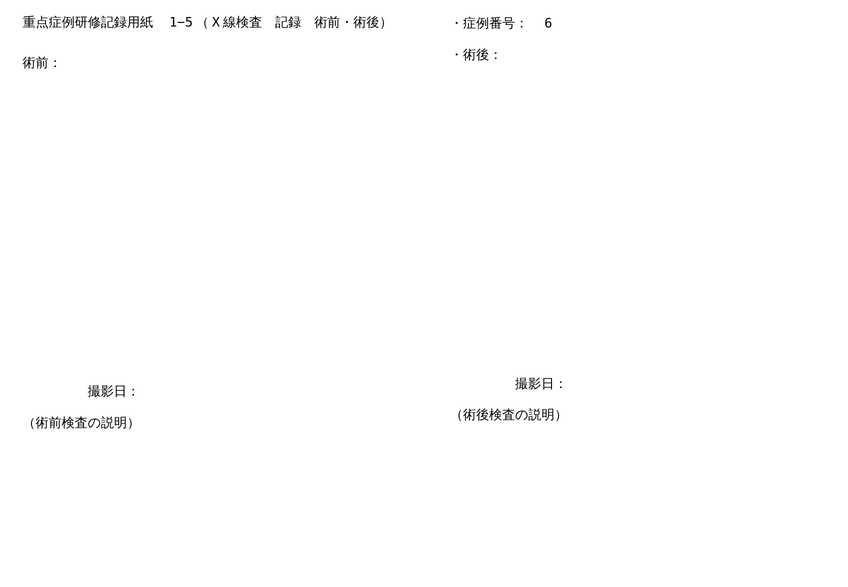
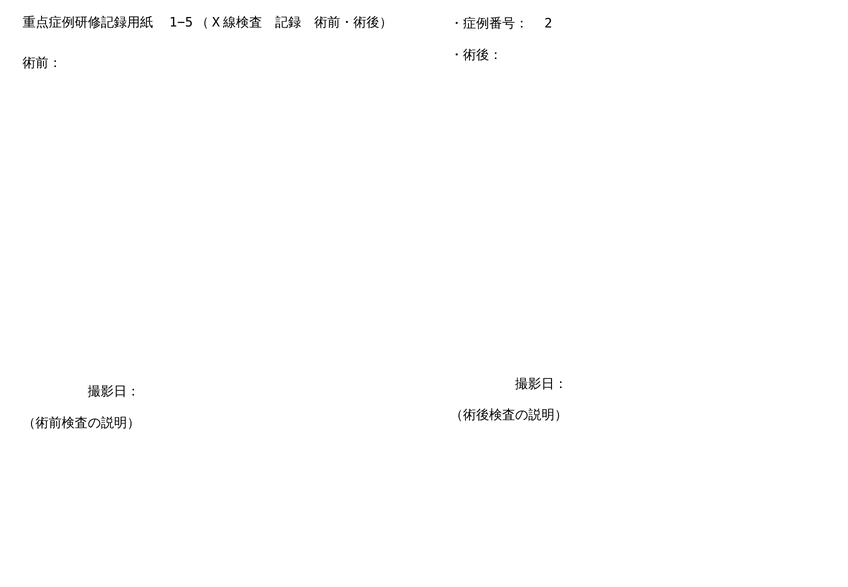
6: 6 -> 2 (548, 24)
